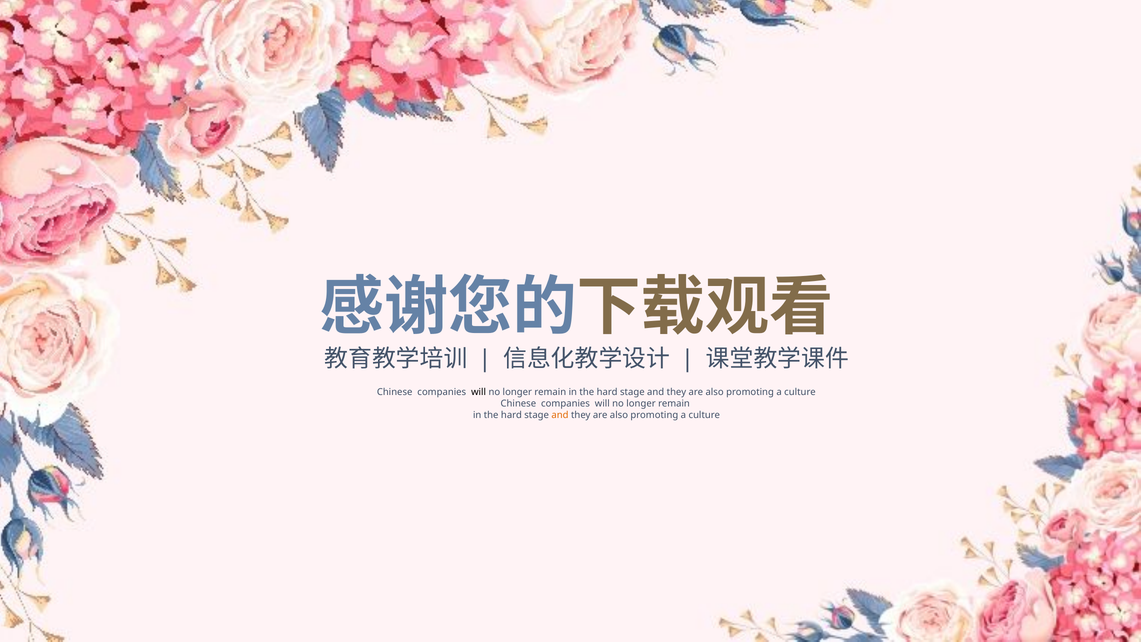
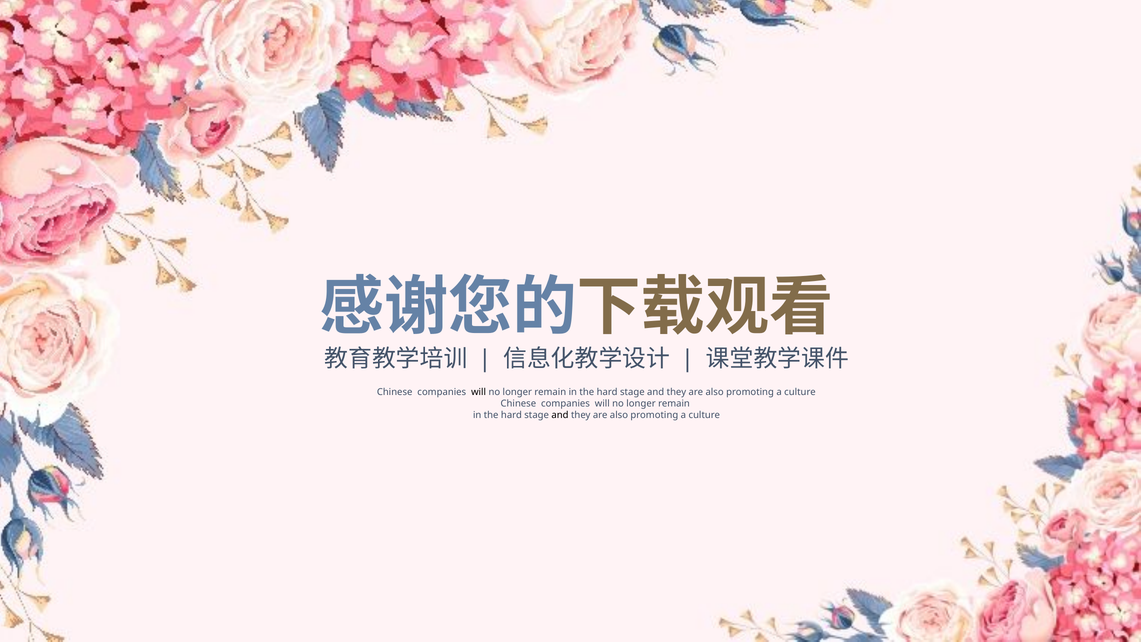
and colour: orange -> black (560, 415)
